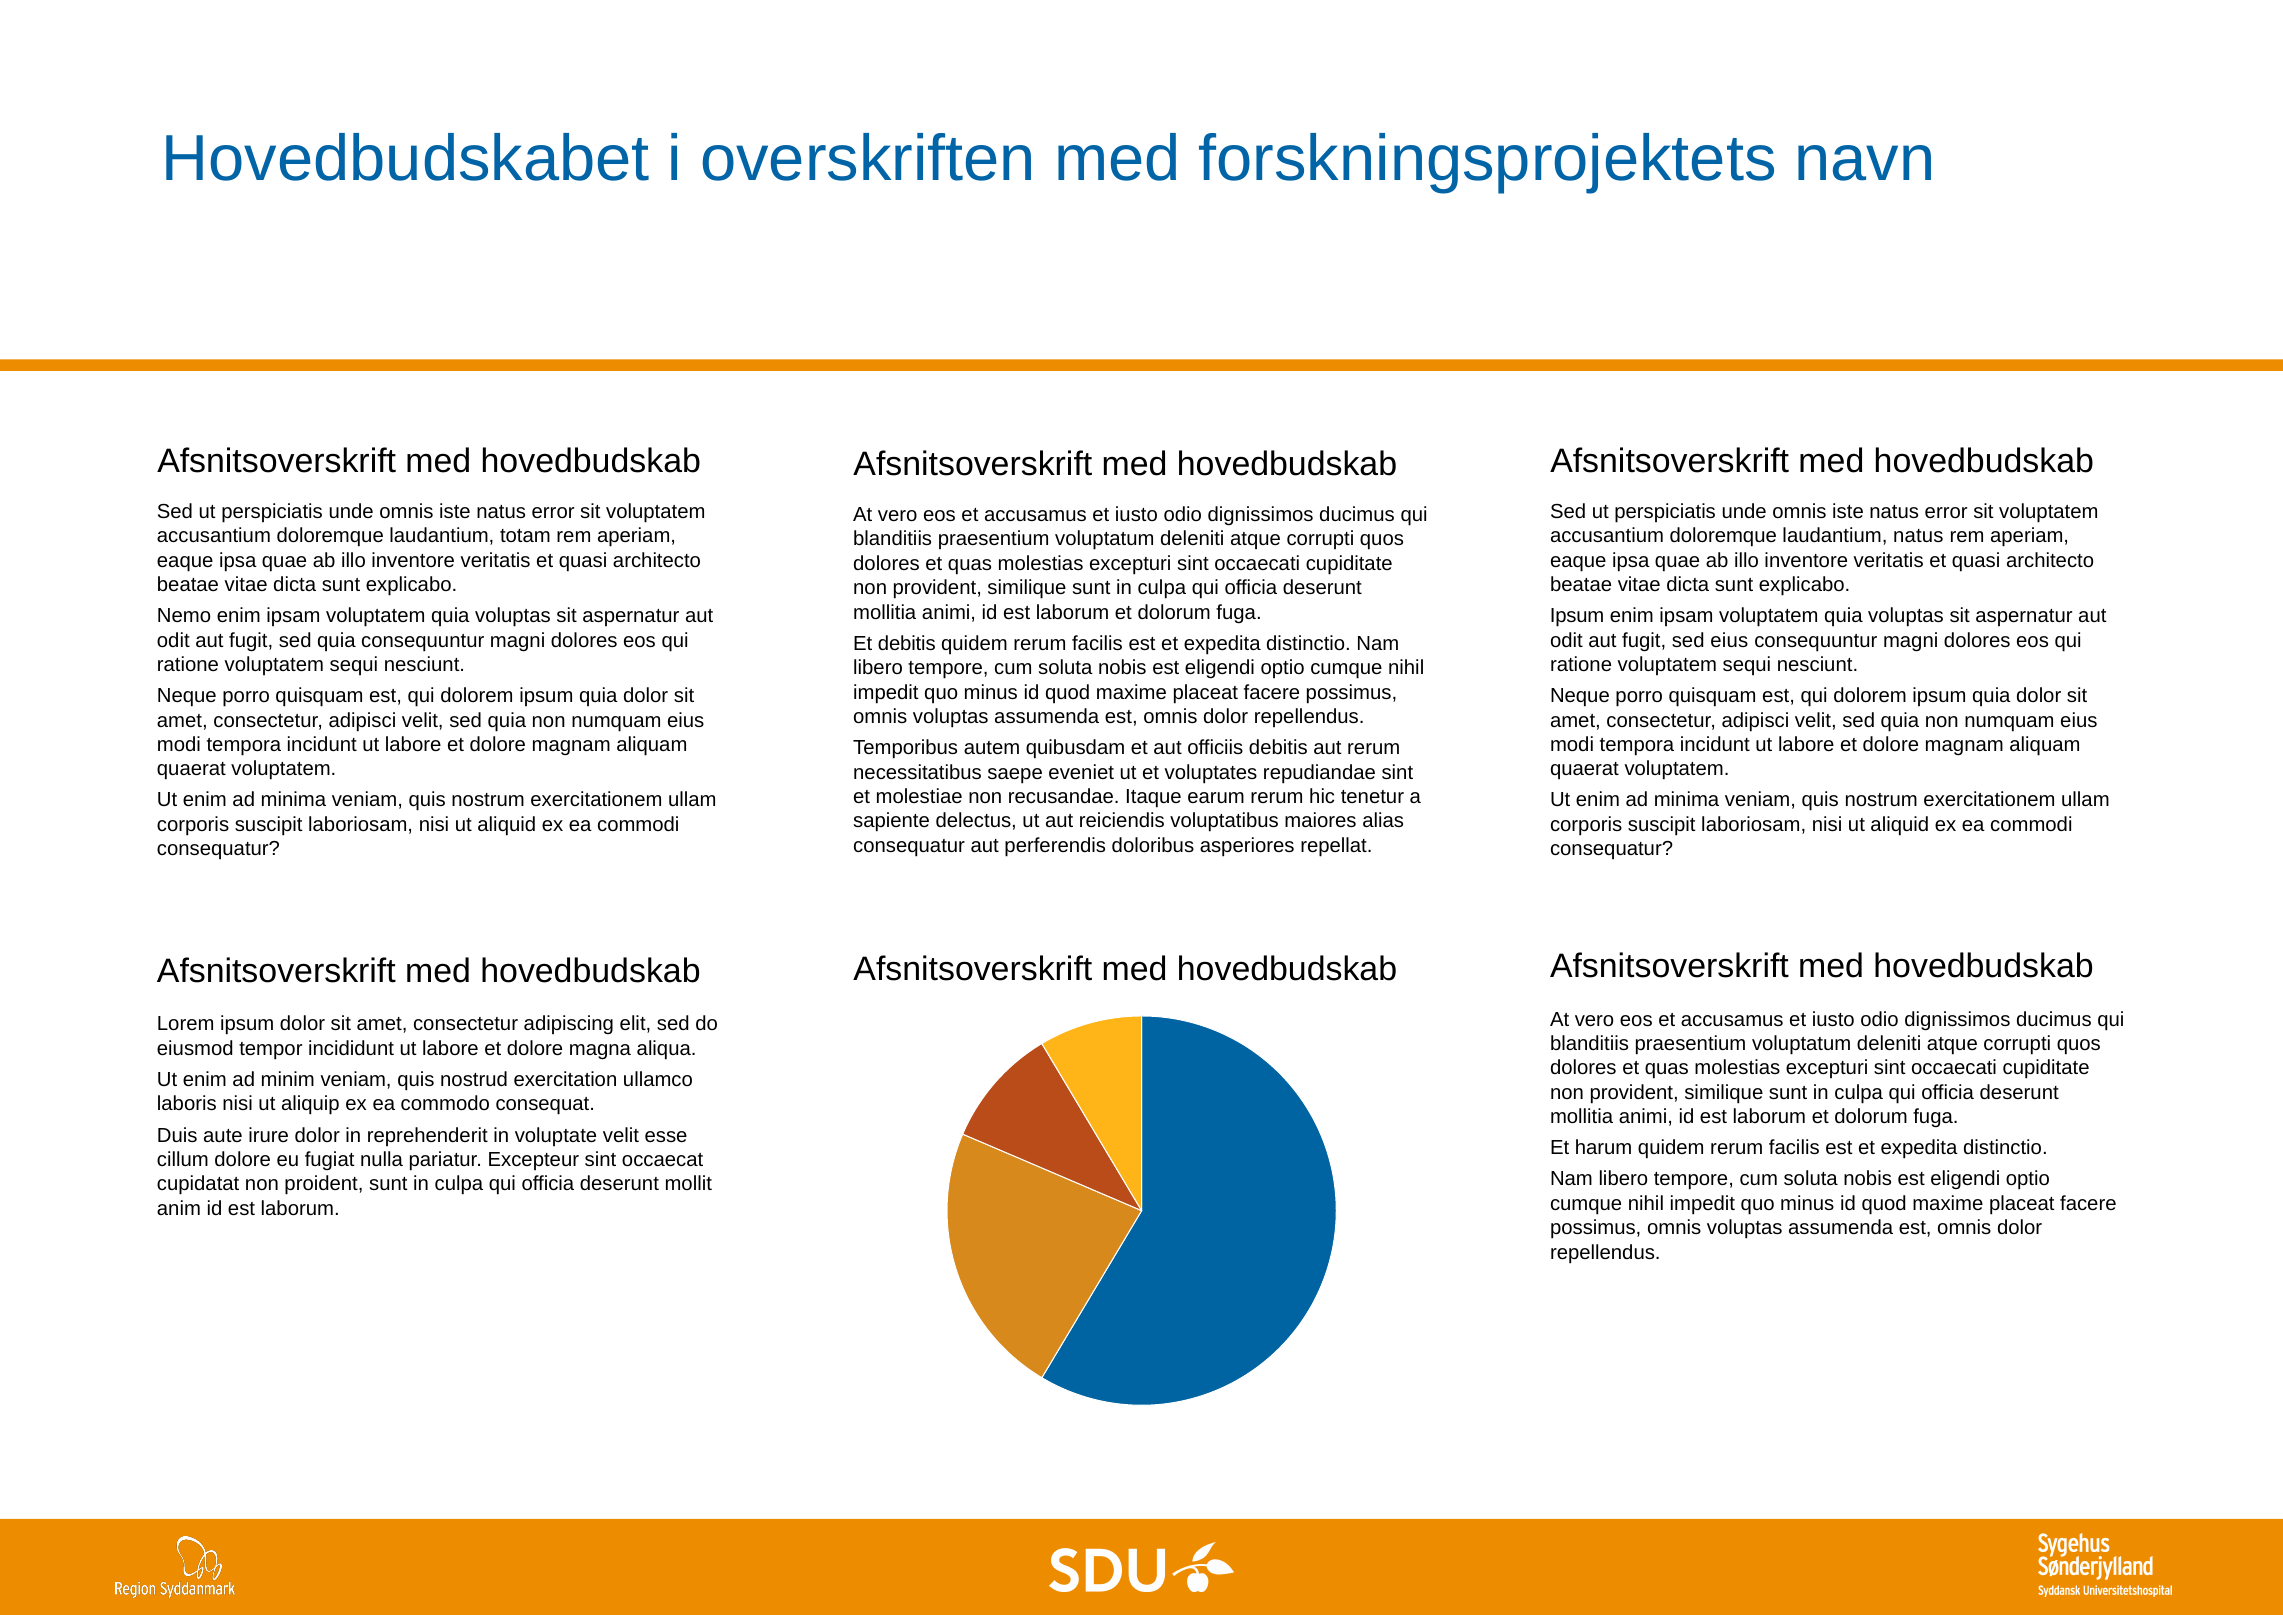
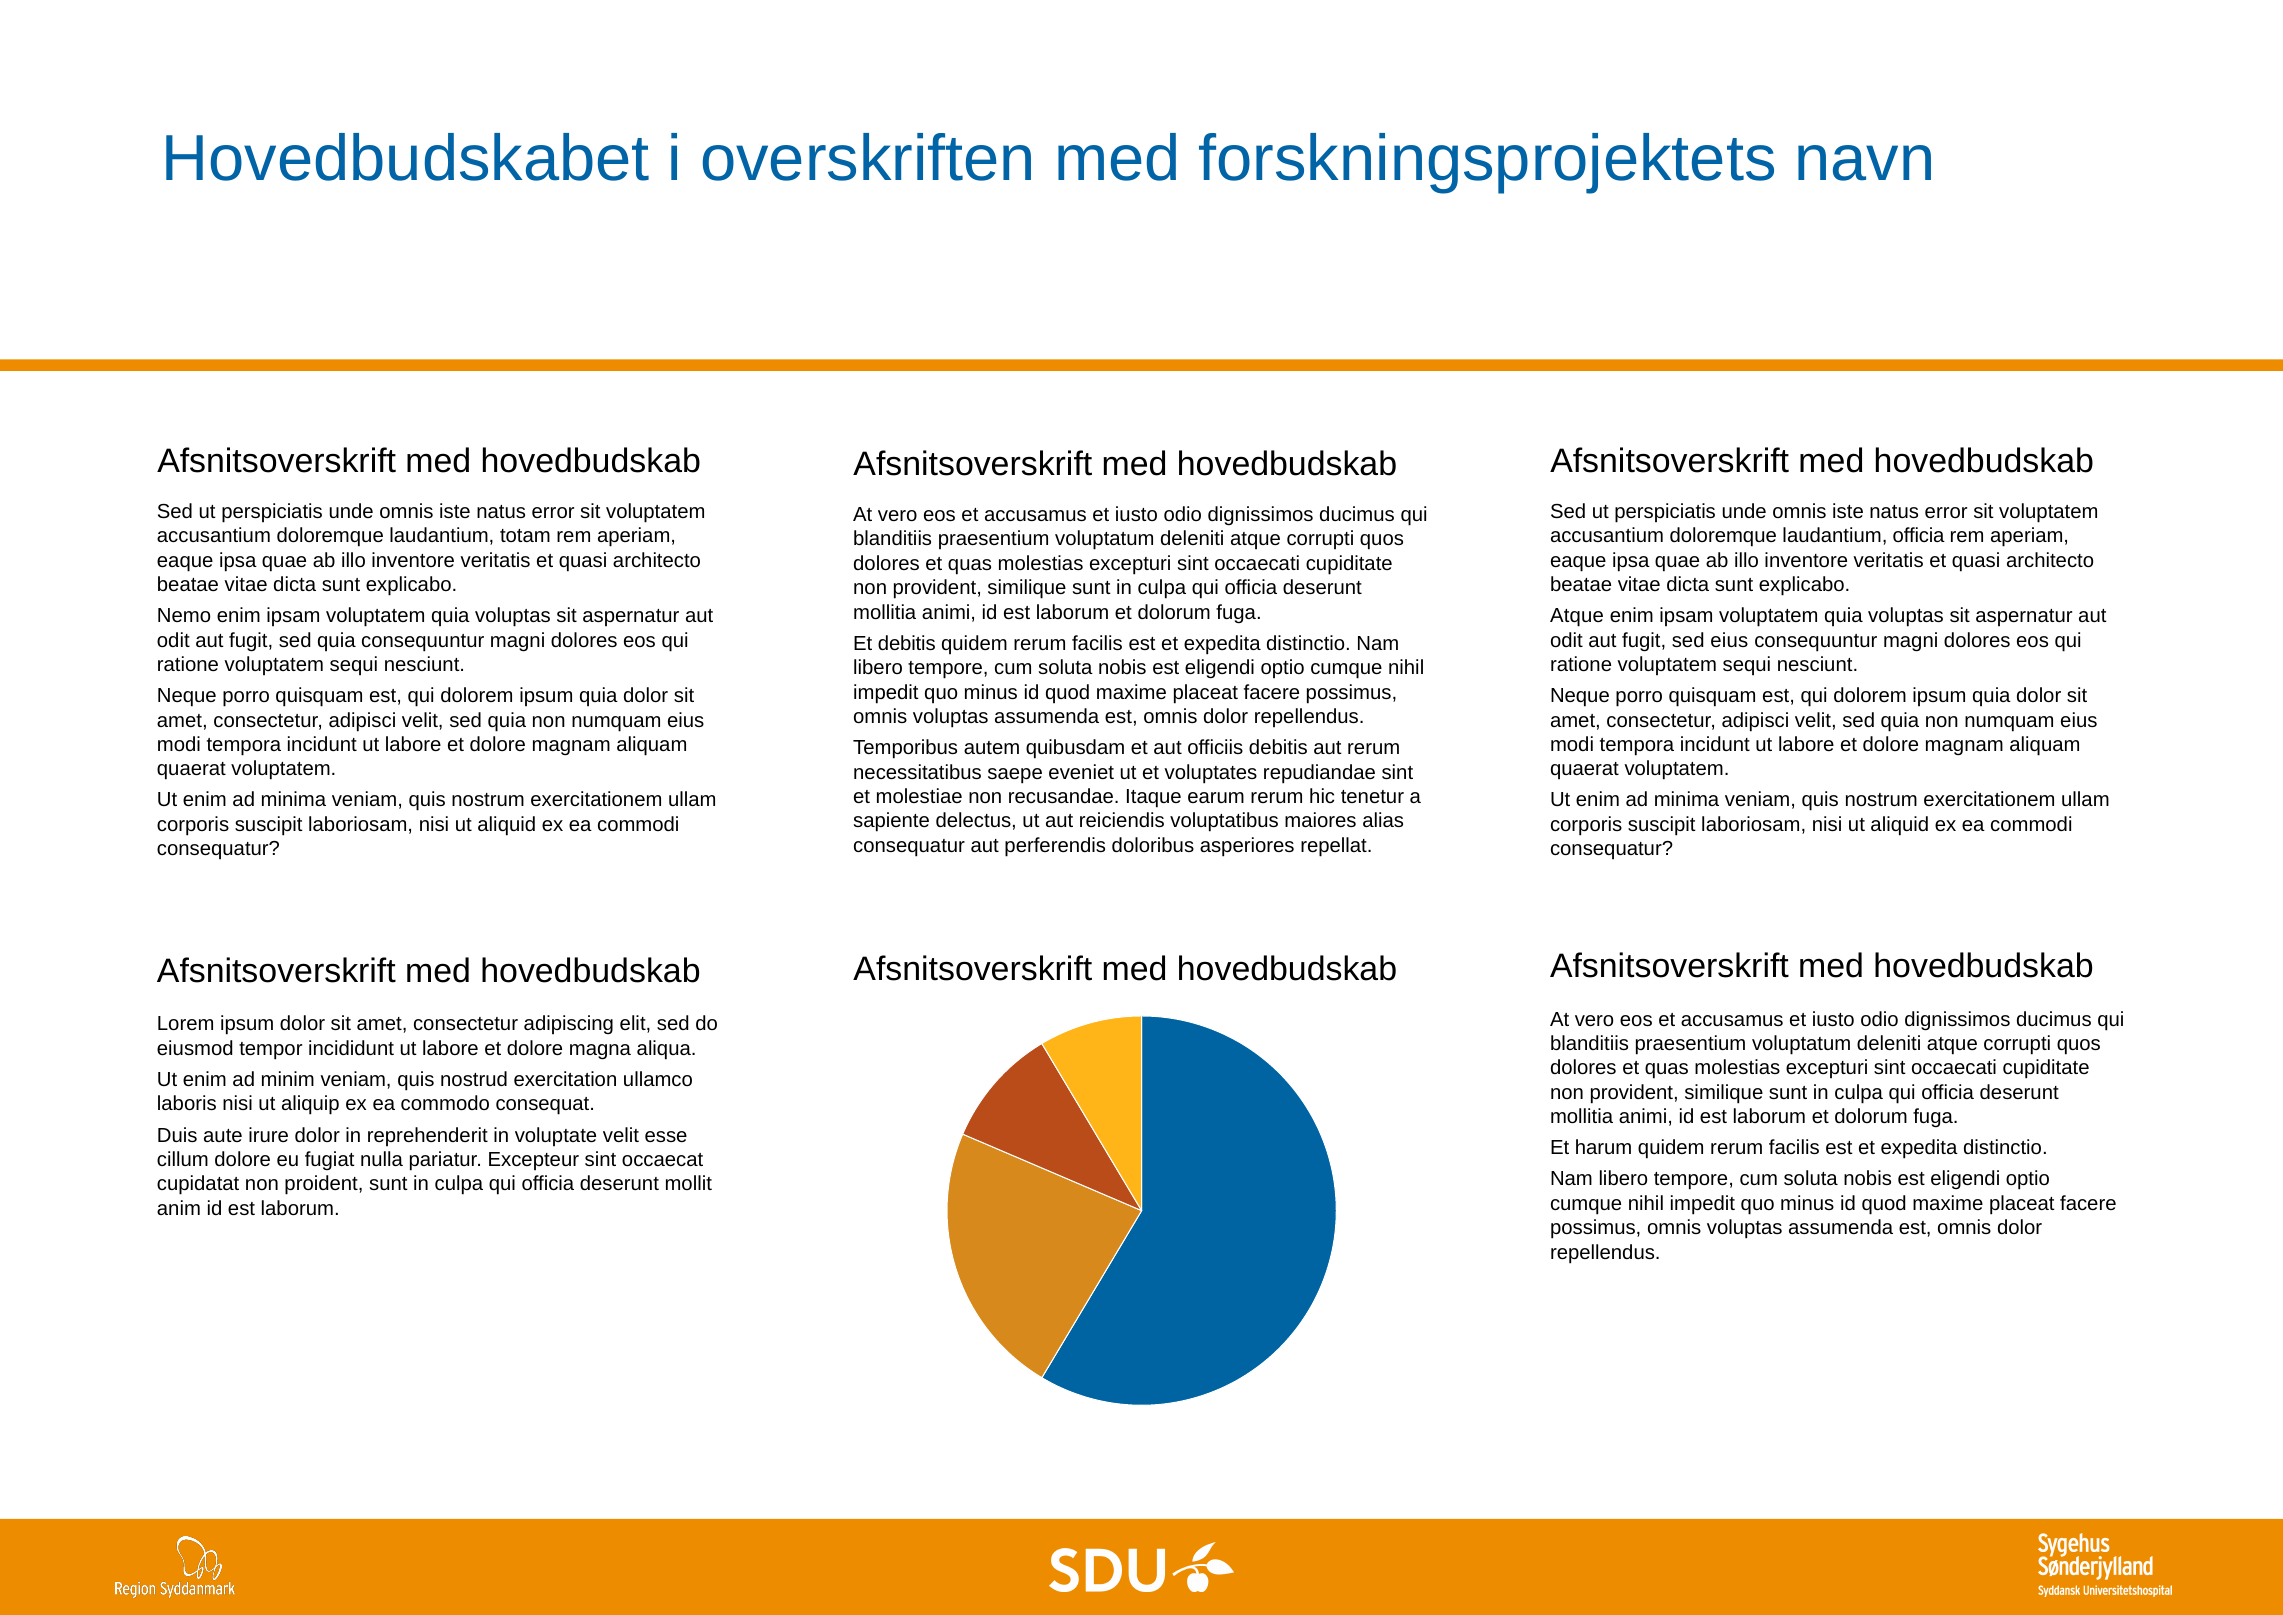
laudantium natus: natus -> officia (1919, 536)
Ipsum: Ipsum -> Atque (1577, 616)
